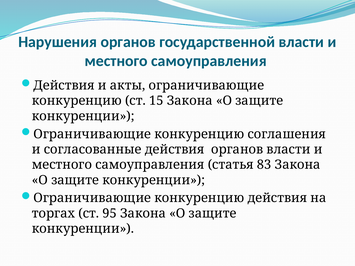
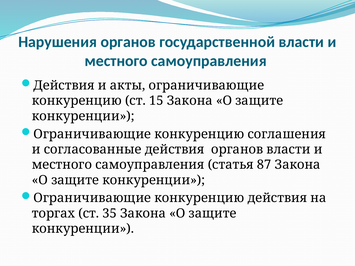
83: 83 -> 87 (264, 165)
95: 95 -> 35 (110, 214)
